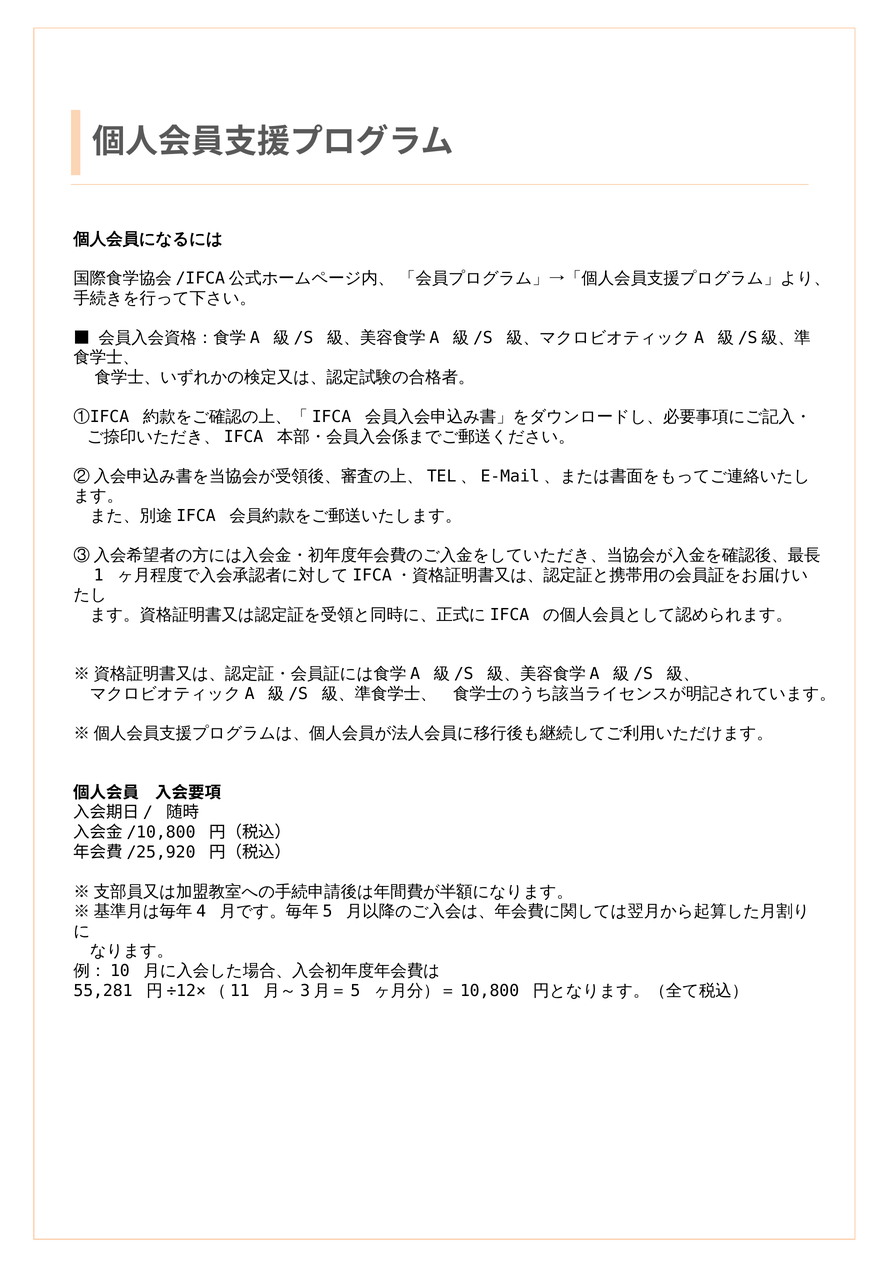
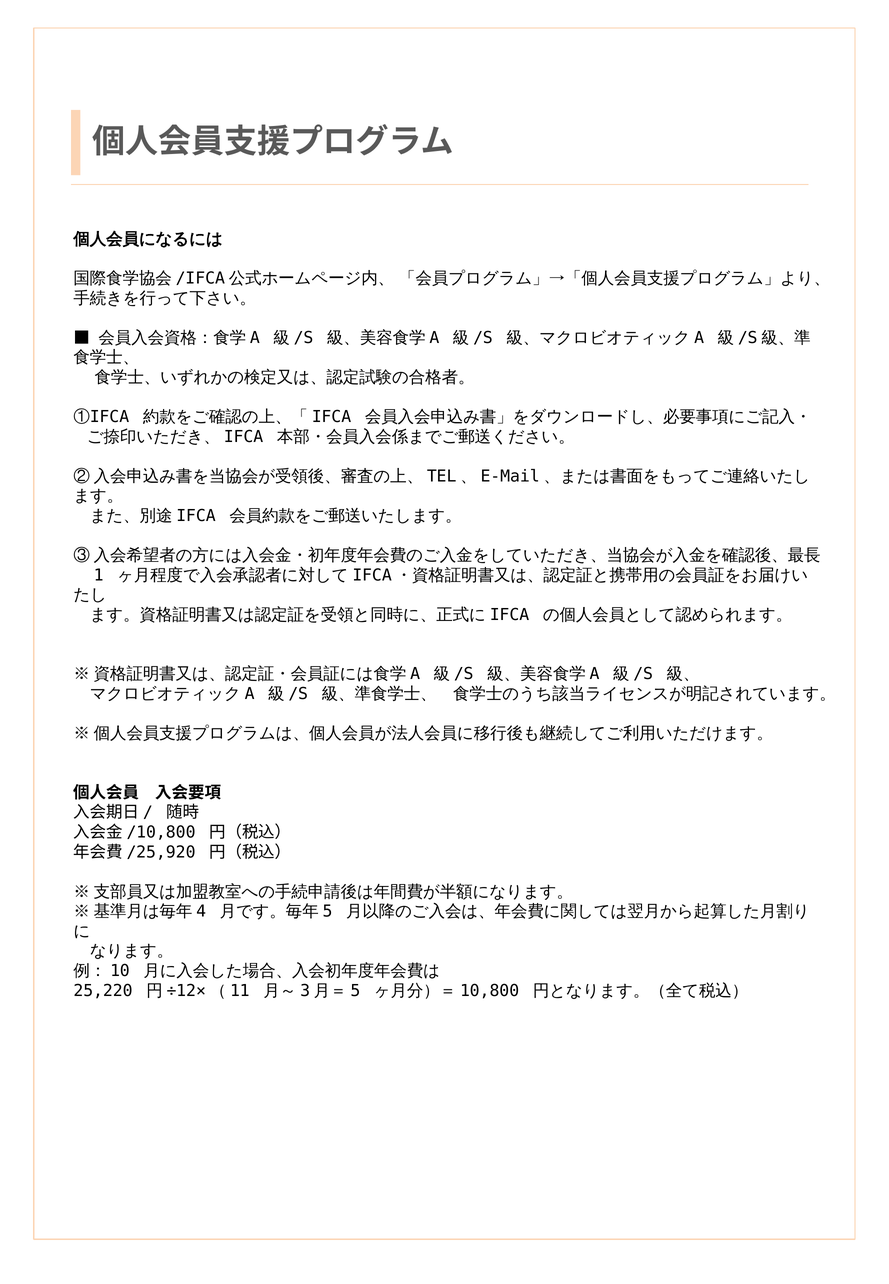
55,281: 55,281 -> 25,220 (103, 991)
